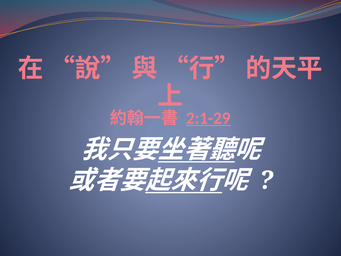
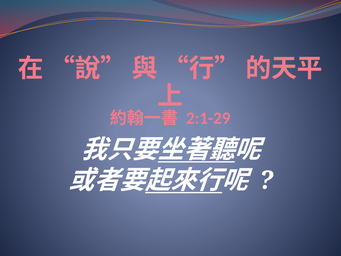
2:1-29 underline: present -> none (208, 118)
